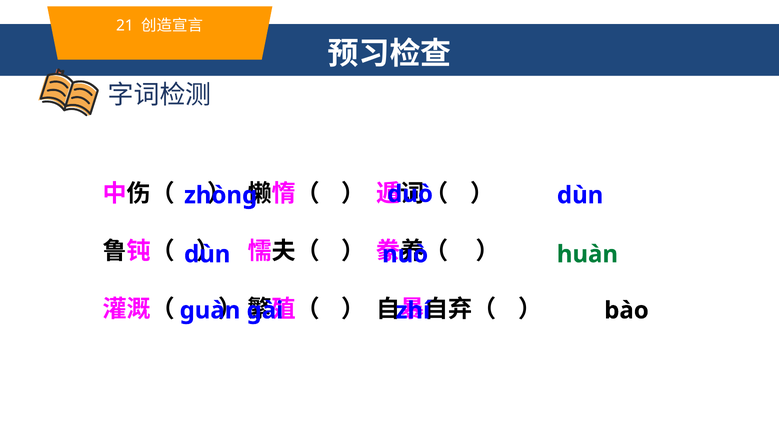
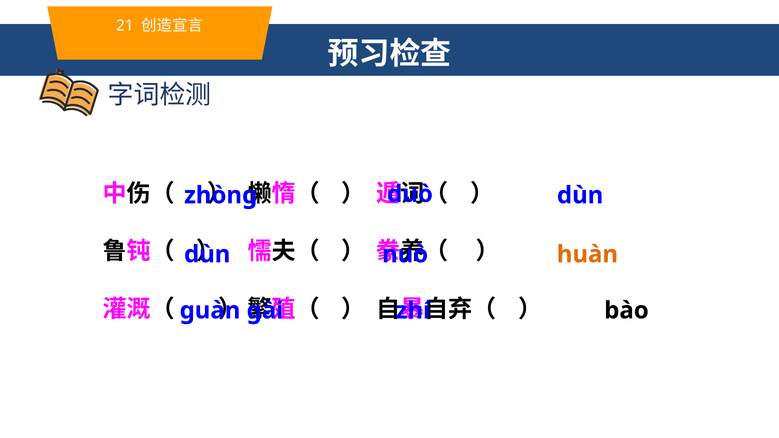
huàn colour: green -> orange (587, 254)
